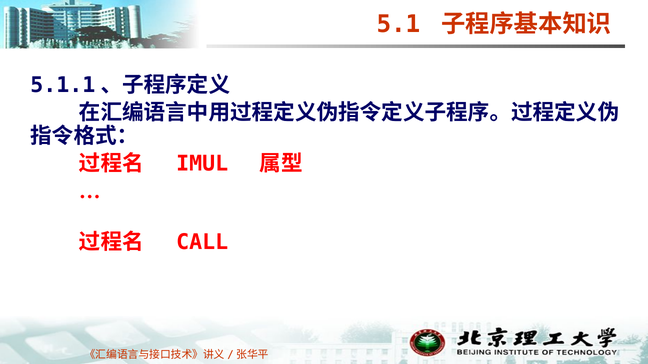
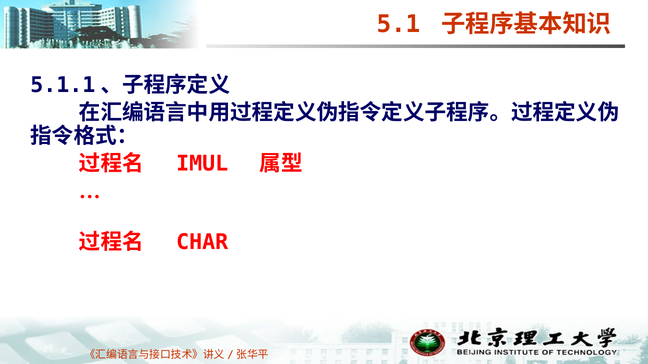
CALL: CALL -> CHAR (202, 243)
